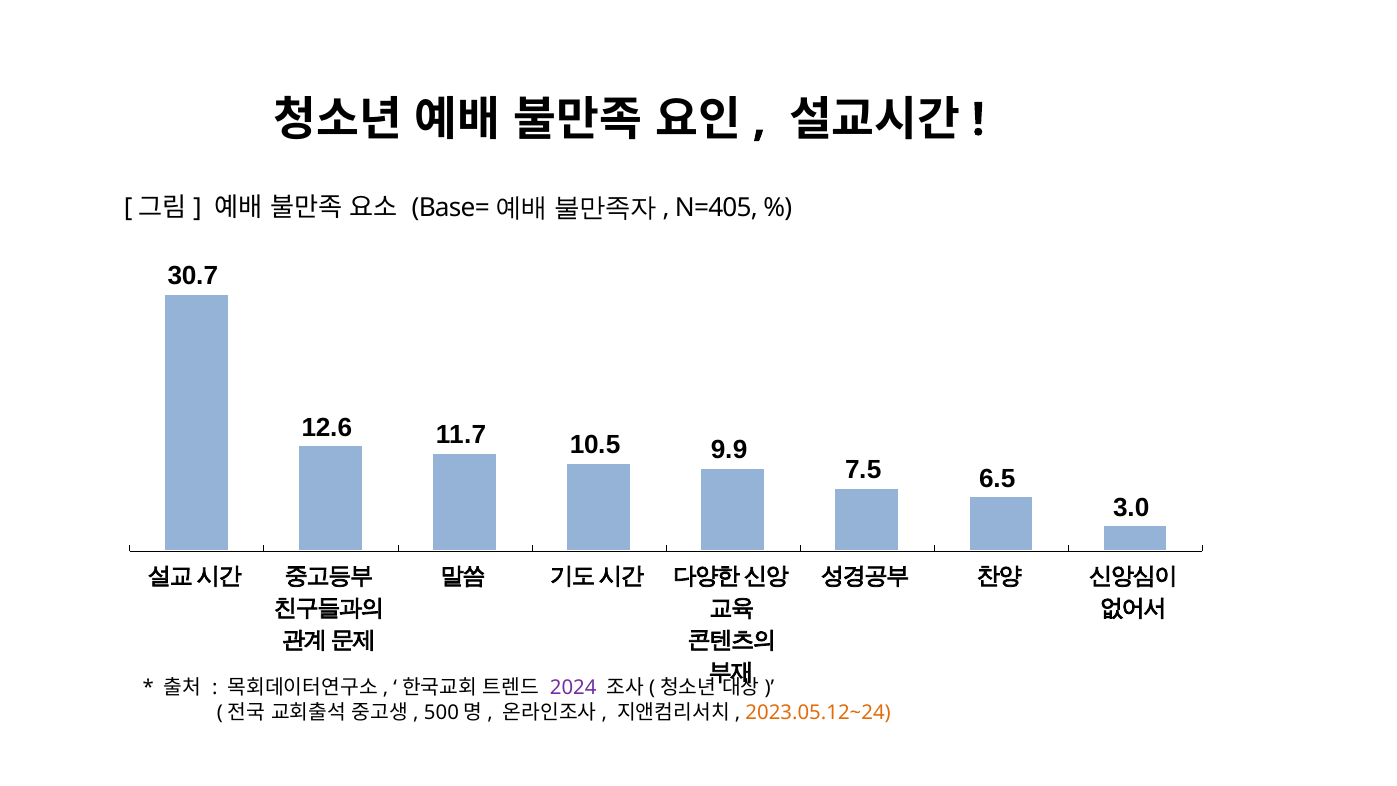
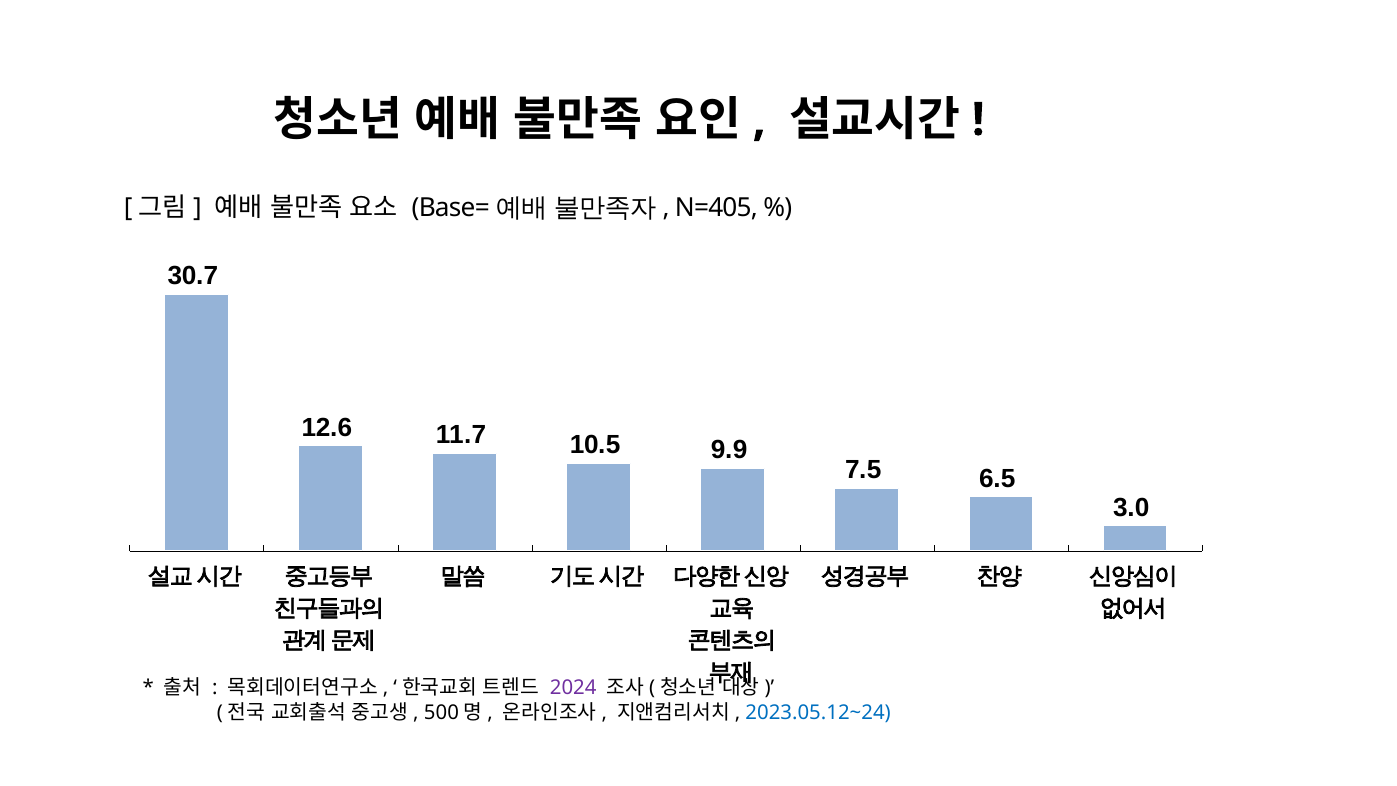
2023.05.12~24 colour: orange -> blue (818, 712)
